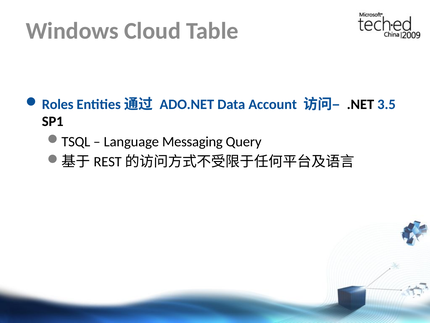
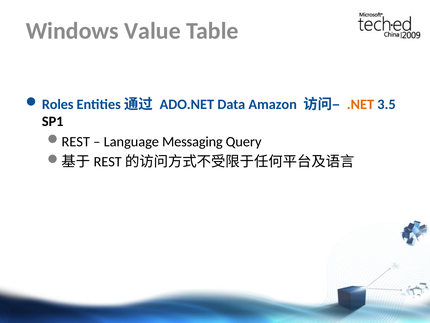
Cloud: Cloud -> Value (152, 31)
Account: Account -> Amazon (273, 104)
.NET colour: black -> orange (360, 104)
TSQL: TSQL -> REST (76, 141)
